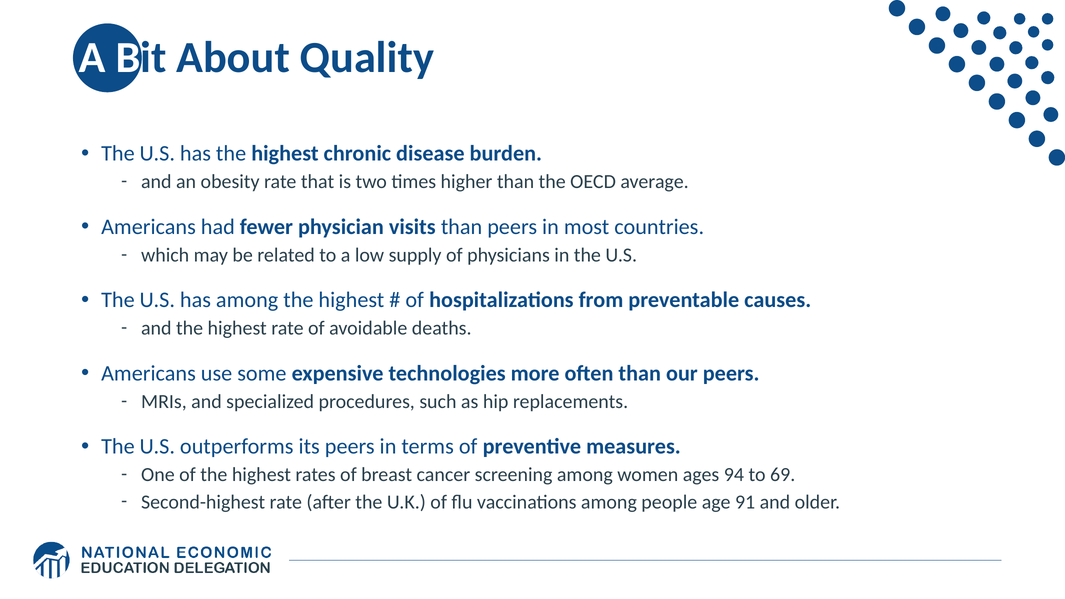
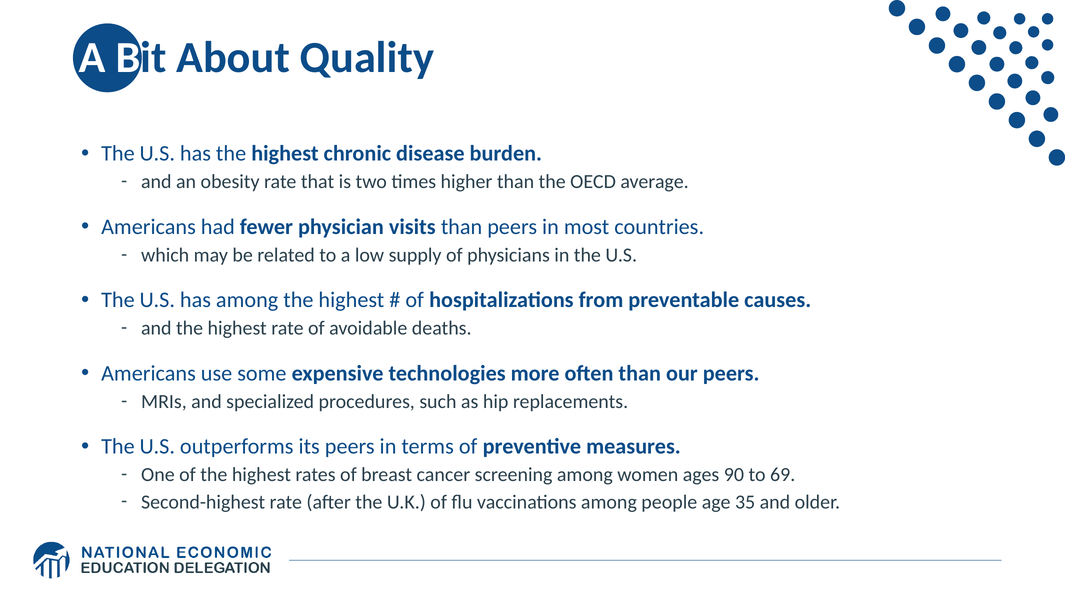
94: 94 -> 90 (734, 475)
91: 91 -> 35 (745, 502)
